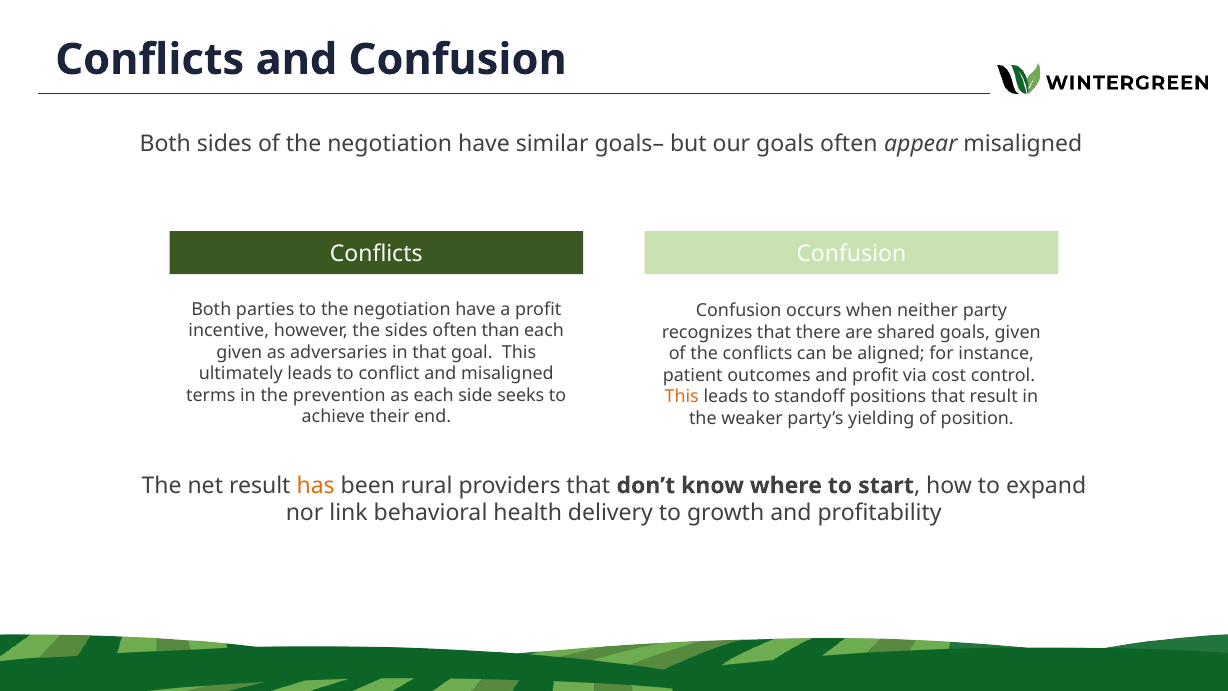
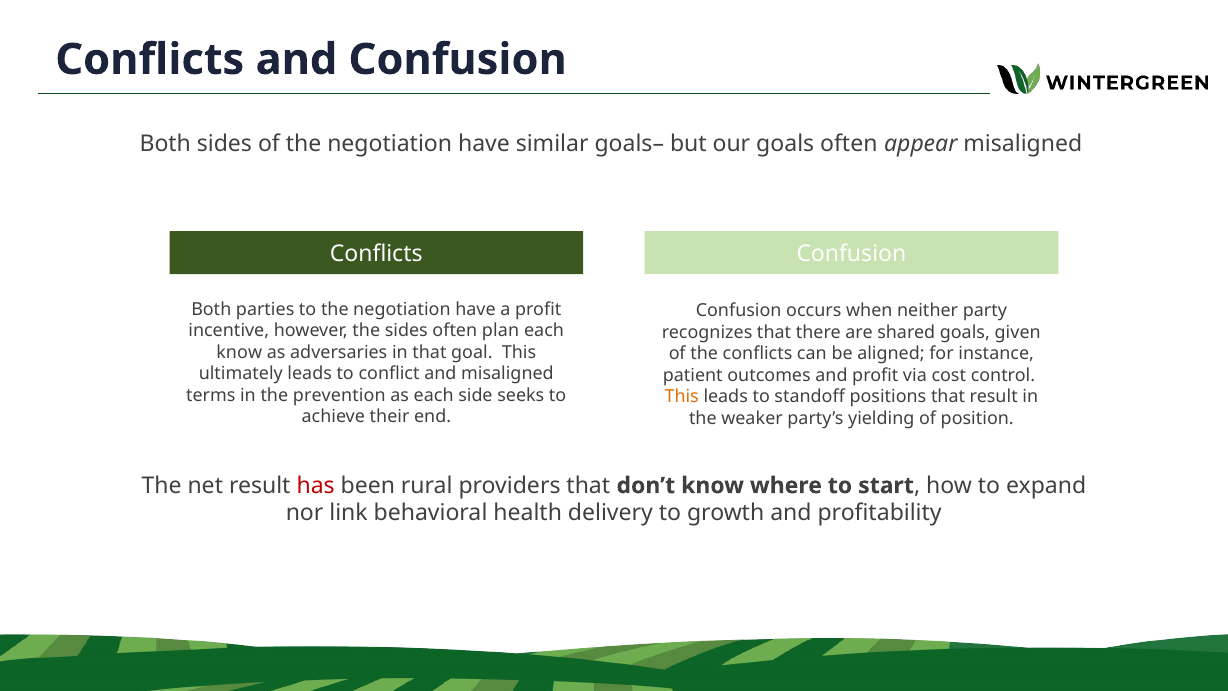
than: than -> plan (501, 331)
given: given -> know (239, 352)
has colour: orange -> red (316, 485)
